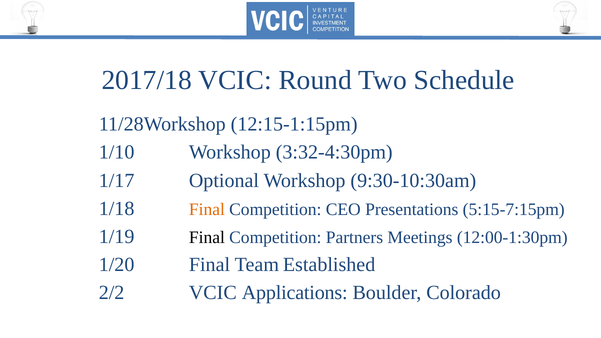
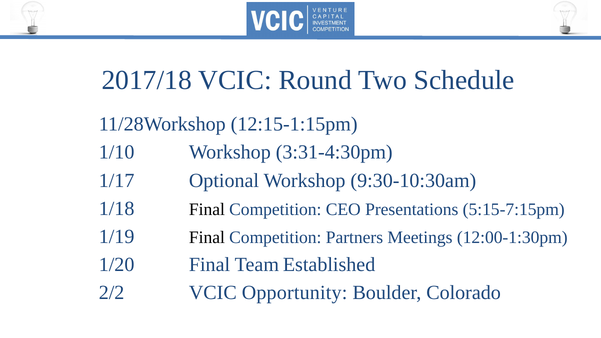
3:32-4:30pm: 3:32-4:30pm -> 3:31-4:30pm (334, 152)
Final colour: orange -> black (207, 209)
Applications: Applications -> Opportunity (295, 293)
